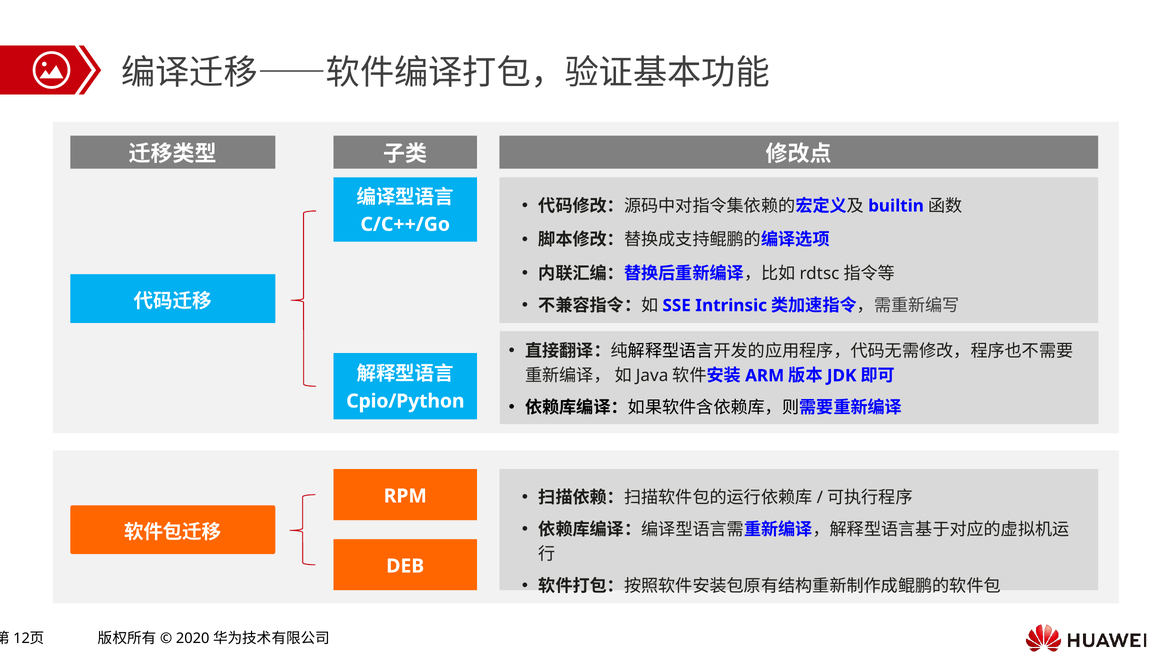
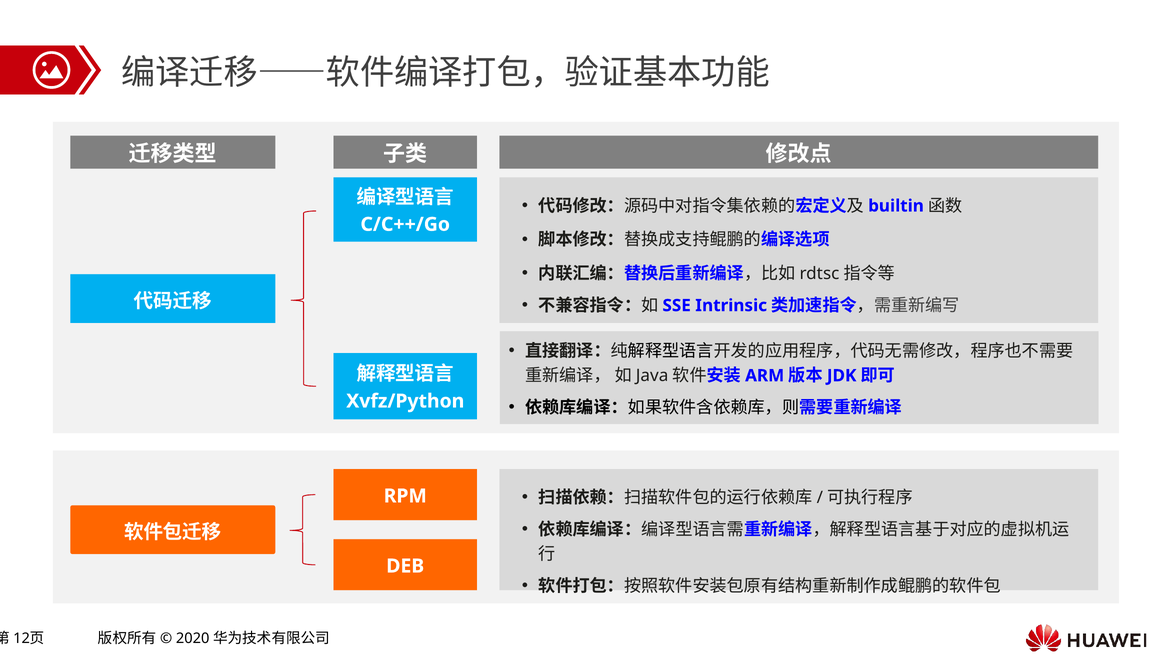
Cpio/Python: Cpio/Python -> Xvfz/Python (405, 401)
